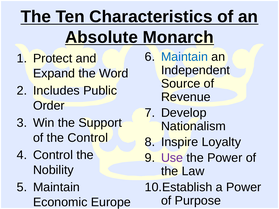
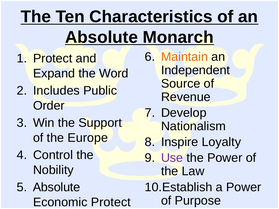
Maintain colour: blue -> orange (184, 57)
the Control: Control -> Europe (88, 138)
Maintain: Maintain -> Absolute (57, 188)
Economic Europe: Europe -> Protect (111, 202)
